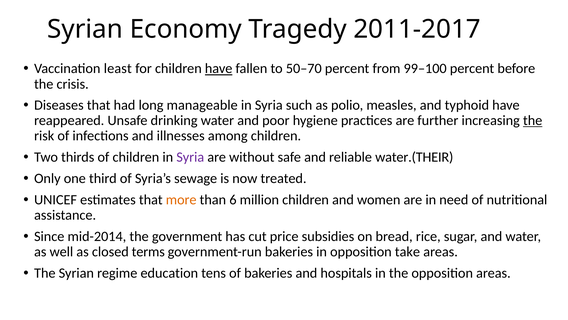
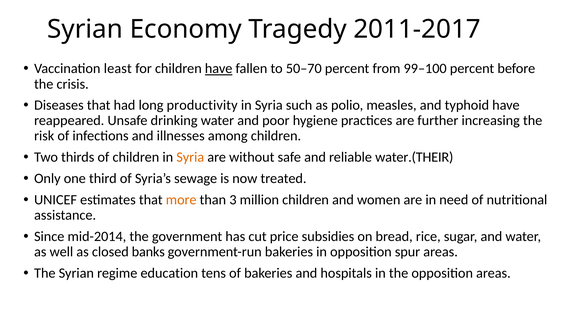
manageable: manageable -> productivity (202, 105)
the underline: present -> none (533, 120)
Syria colour: purple -> orange (190, 157)
6: 6 -> 3 (233, 200)
terms: terms -> banks (148, 251)
take: take -> spur (407, 251)
